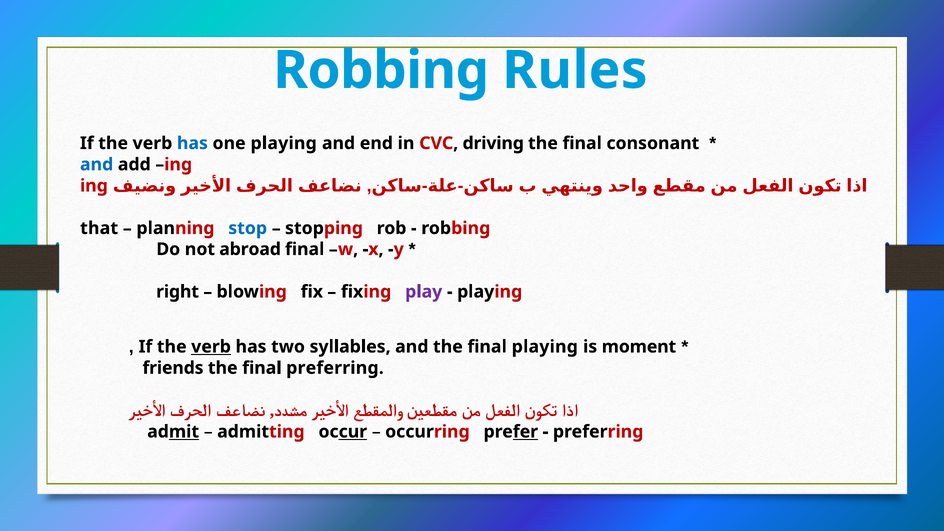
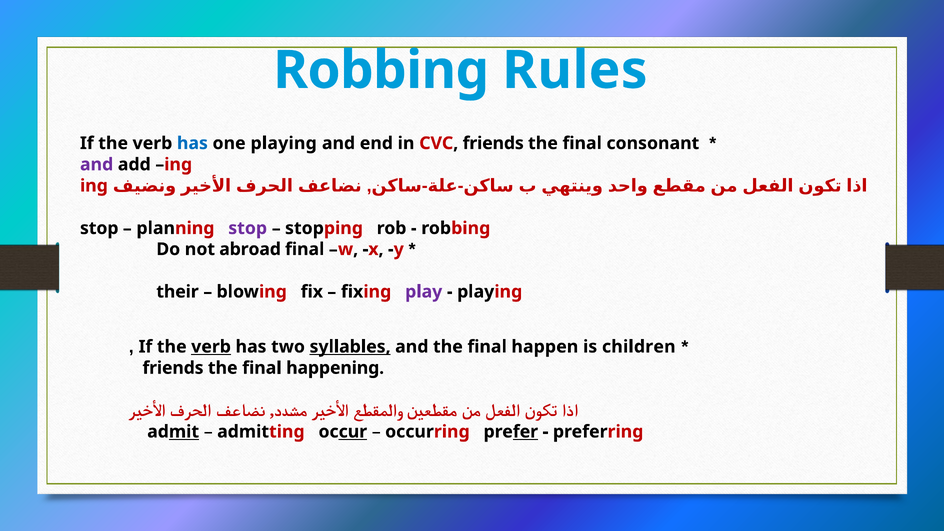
CVC driving: driving -> friends (493, 143)
and colour: blue -> purple (97, 164)
that: that -> stop (99, 228)
stop colour: blue -> purple (248, 228)
right: right -> their (177, 292)
syllables underline: none -> present (350, 347)
final playing: playing -> happen (545, 347)
moment: moment -> children (639, 347)
final preferring: preferring -> happening (335, 368)
